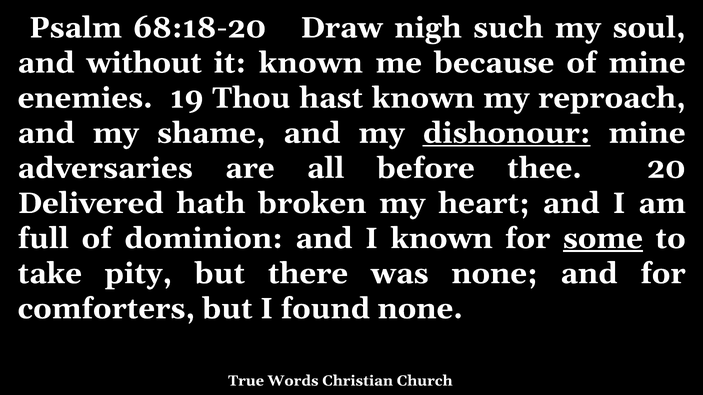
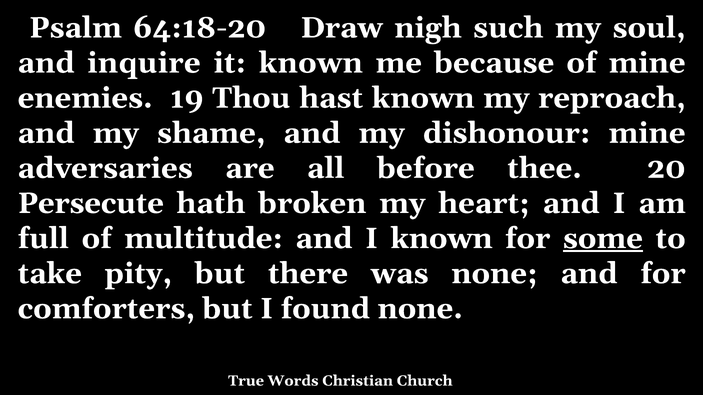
68:18-20: 68:18-20 -> 64:18-20 (200, 28)
without: without -> inquire (144, 63)
dishonour underline: present -> none (507, 133)
Delivered: Delivered -> Persecute (91, 204)
dominion: dominion -> multitude (204, 239)
